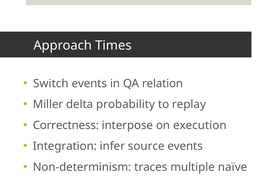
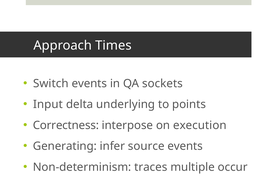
relation: relation -> sockets (162, 84)
Miller: Miller -> Input (48, 105)
probability: probability -> underlying (126, 105)
replay: replay -> points (189, 105)
Integration: Integration -> Generating (65, 147)
naïve: naïve -> occur (233, 167)
